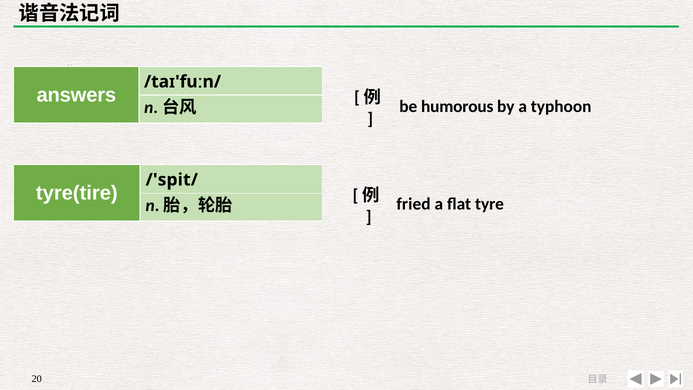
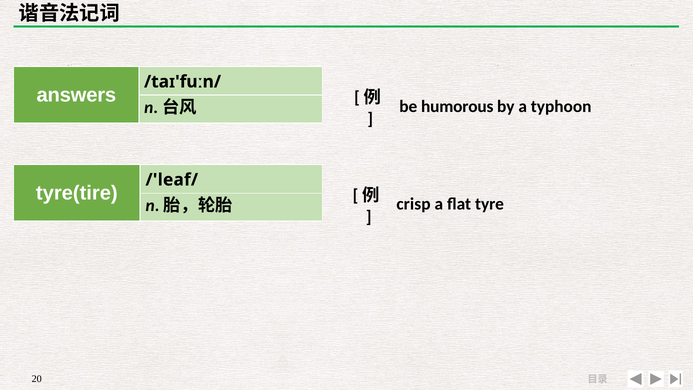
/'spit/: /'spit/ -> /'leaf/ (172, 180)
fried: fried -> crisp (413, 204)
